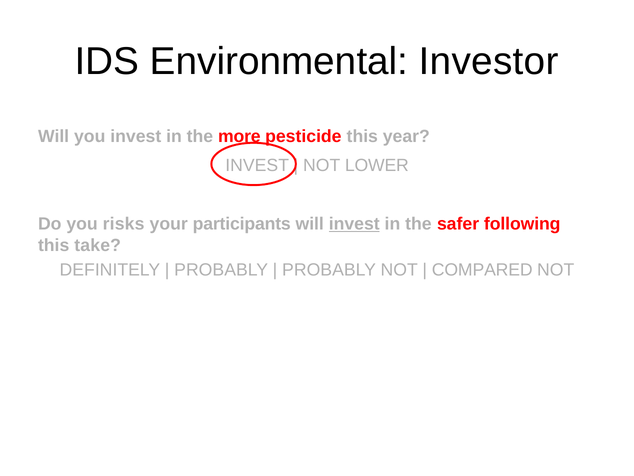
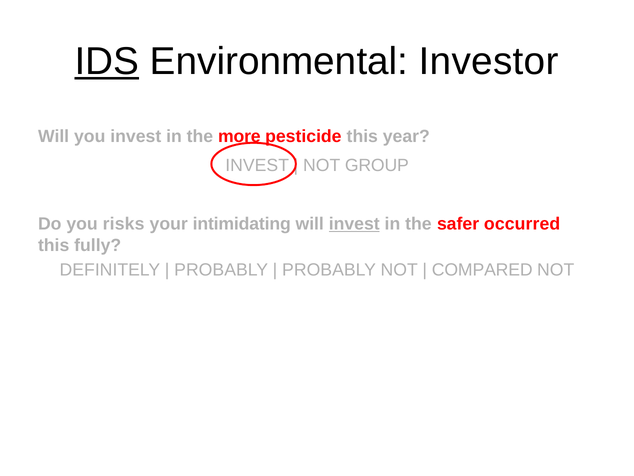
IDS underline: none -> present (107, 61)
LOWER: LOWER -> GROUP (377, 165)
participants: participants -> intimidating (242, 224)
following: following -> occurred (522, 224)
take: take -> fully (98, 245)
